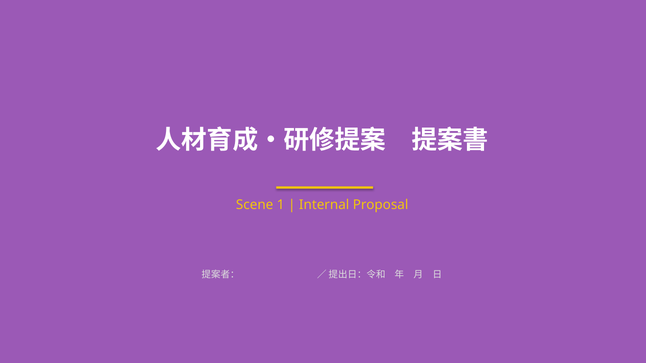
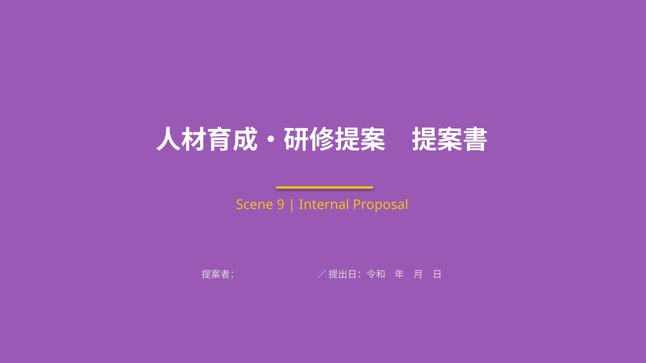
1: 1 -> 9 (281, 205)
